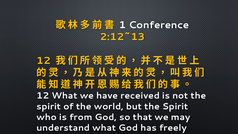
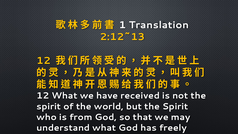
Conference: Conference -> Translation (159, 25)
